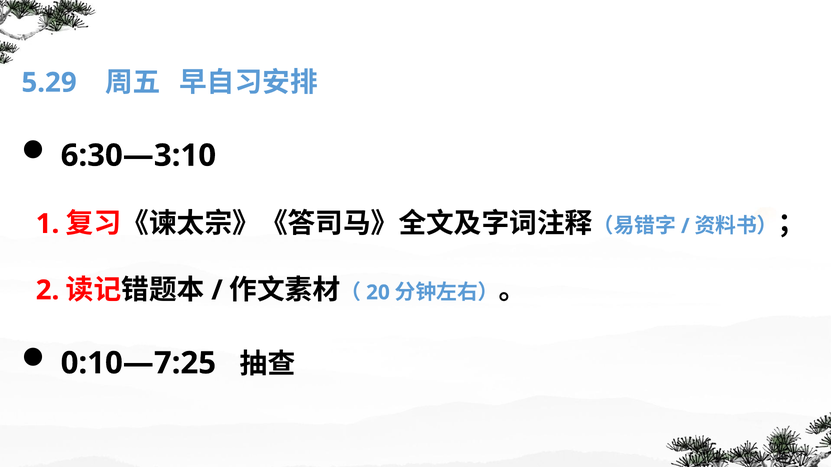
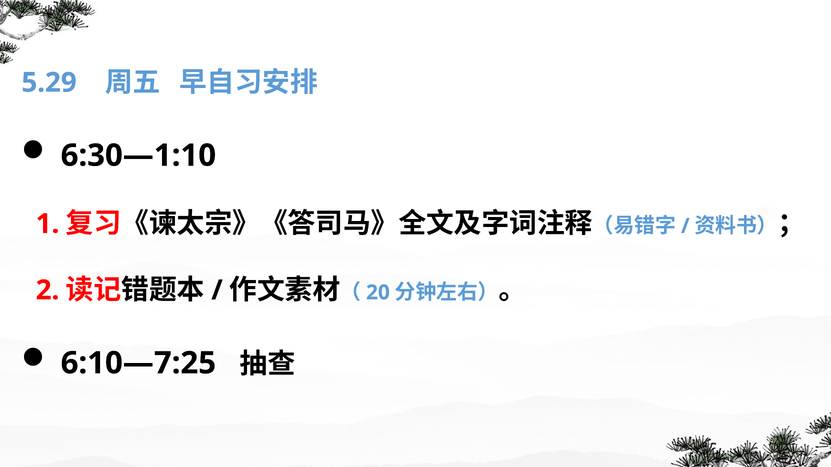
6:30—3:10: 6:30—3:10 -> 6:30—1:10 (138, 156)
0:10—7:25: 0:10—7:25 -> 6:10—7:25 (138, 363)
